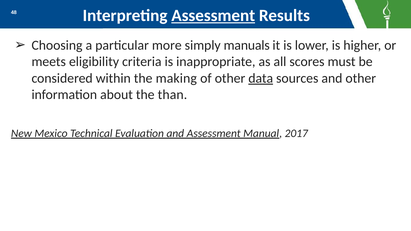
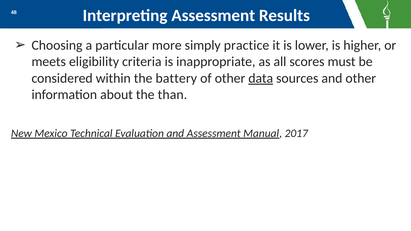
Assessment underline: present -> none (213, 15)
manuals: manuals -> practice (247, 45)
making: making -> battery (176, 78)
